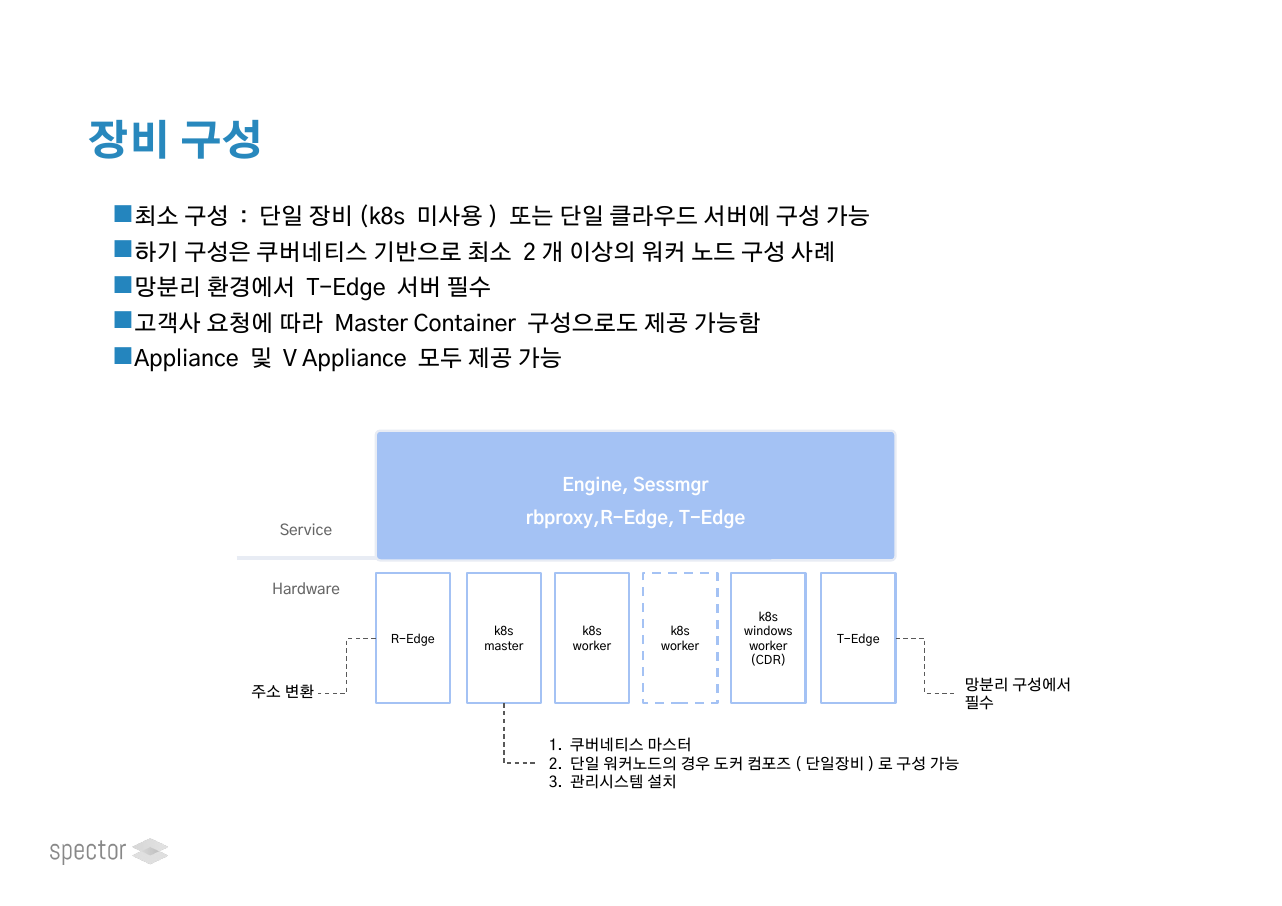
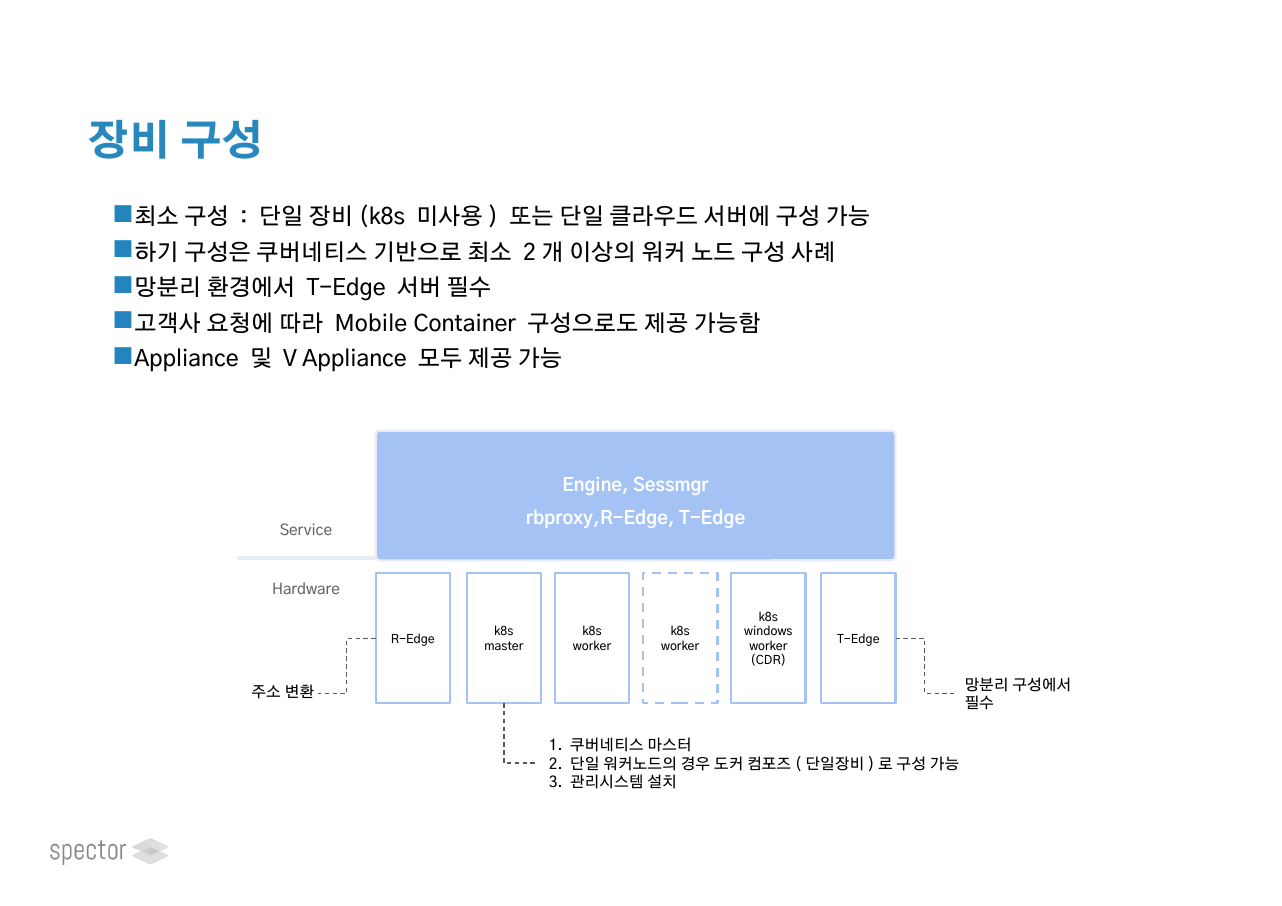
Master: Master -> Mobile (371, 324)
